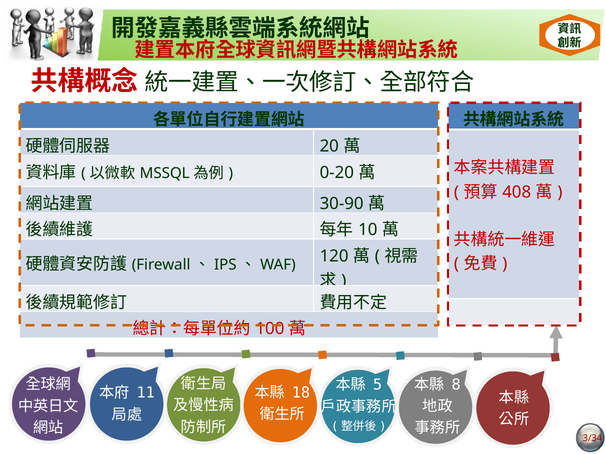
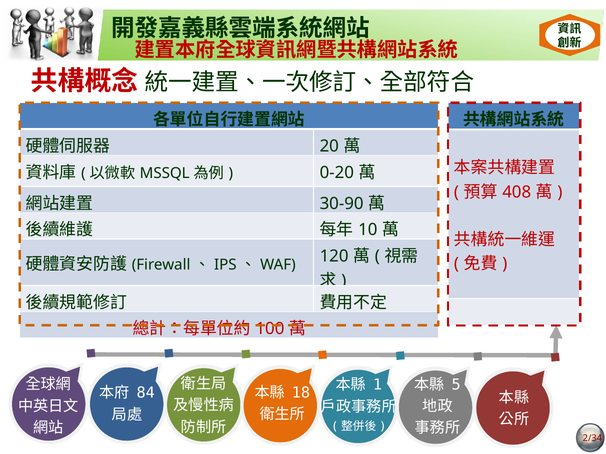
8: 8 -> 5 (456, 385)
5: 5 -> 1 (377, 385)
11: 11 -> 84 (146, 393)
3/34: 3/34 -> 2/34 (592, 439)
